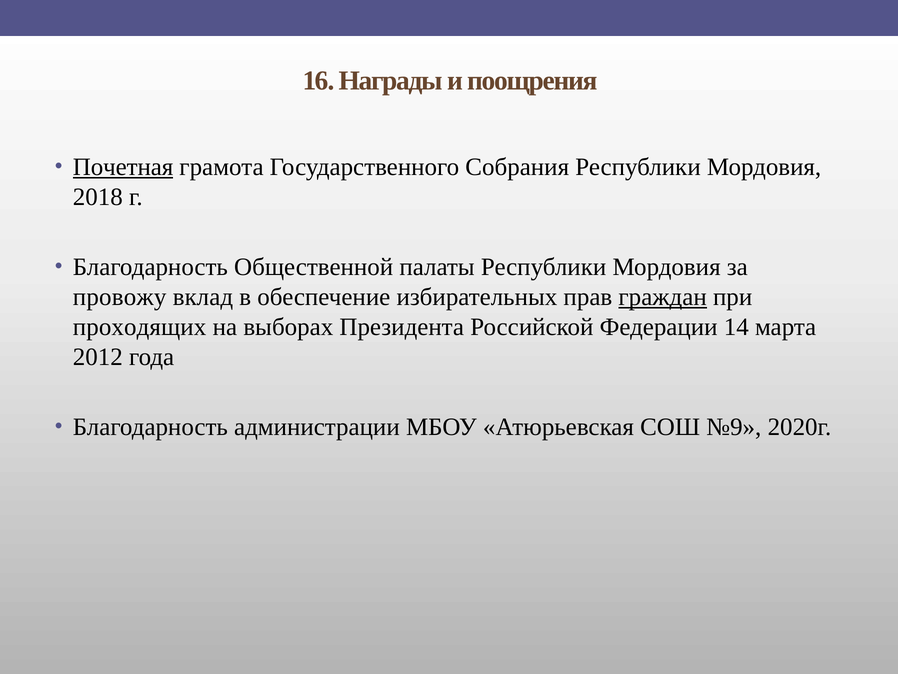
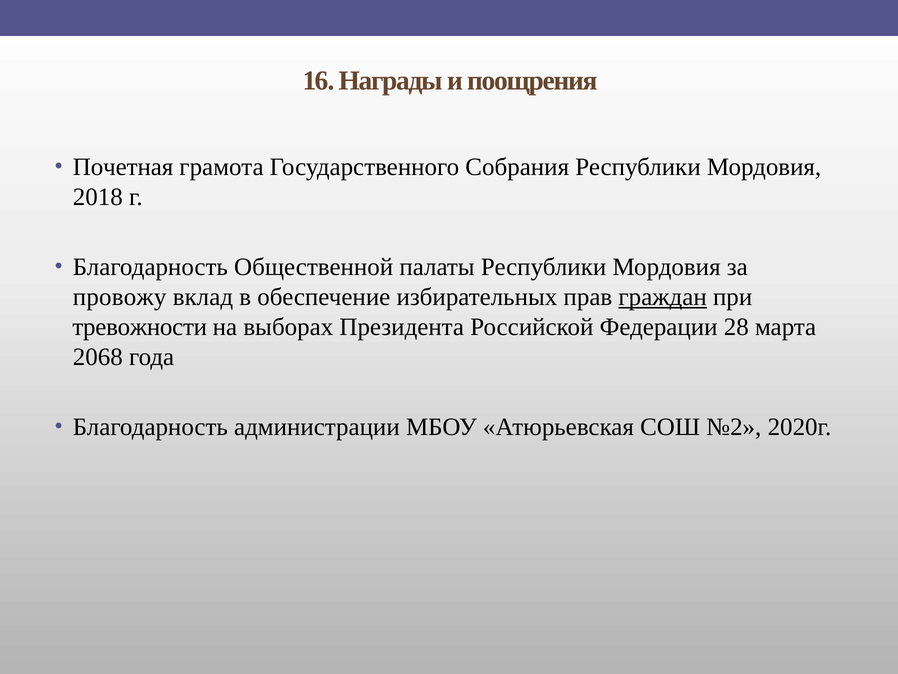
Почетная underline: present -> none (123, 167)
проходящих: проходящих -> тревожности (140, 327)
14: 14 -> 28 (736, 327)
2012: 2012 -> 2068 (98, 357)
№9: №9 -> №2 (734, 427)
